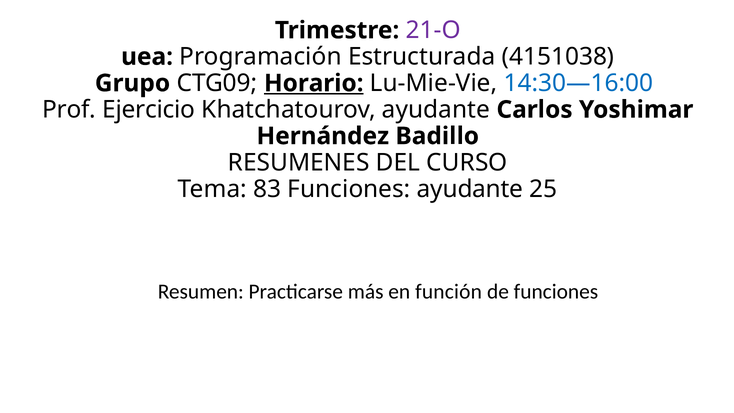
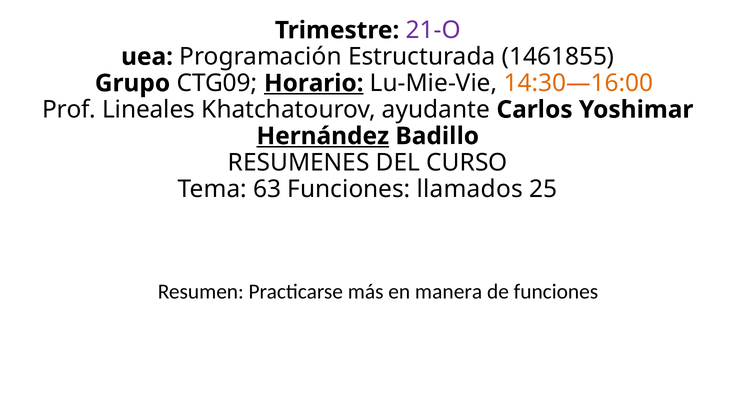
4151038: 4151038 -> 1461855 (558, 57)
14:30—16:00 colour: blue -> orange (578, 83)
Ejercicio: Ejercicio -> Lineales (149, 110)
Hernández underline: none -> present (323, 136)
83: 83 -> 63 (267, 189)
Funciones ayudante: ayudante -> llamados (470, 189)
función: función -> manera (449, 292)
